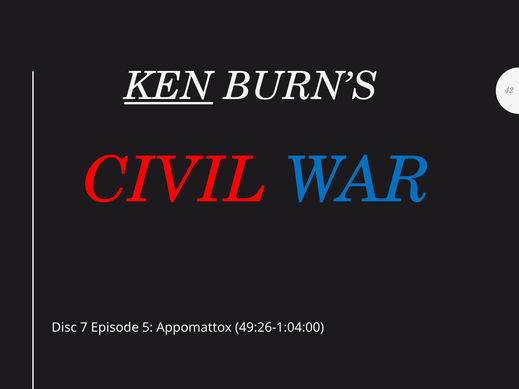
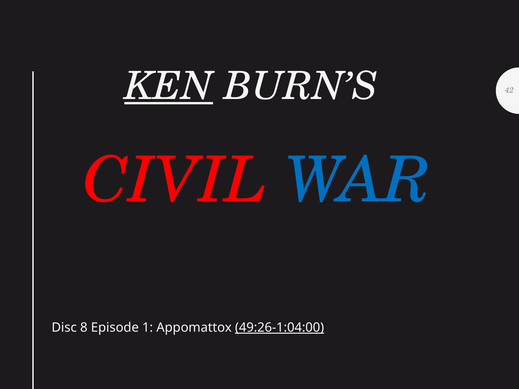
7: 7 -> 8 (84, 328)
5: 5 -> 1 (148, 328)
49:26-1:04:00 underline: none -> present (280, 328)
